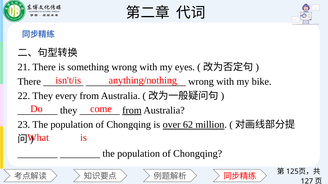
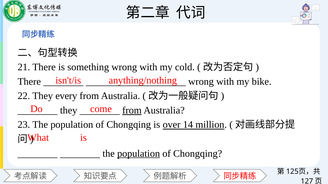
eyes: eyes -> cold (185, 67)
62: 62 -> 14 (188, 125)
population underline: none -> present (139, 154)
